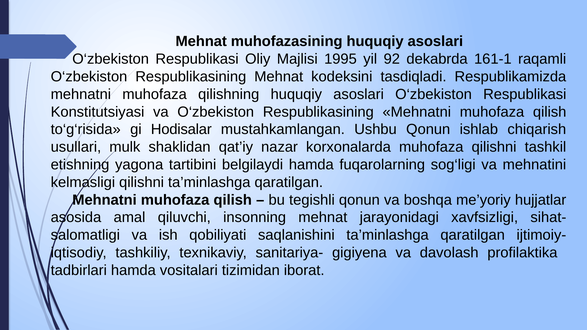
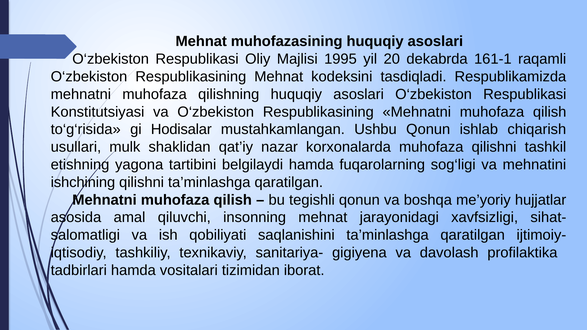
92: 92 -> 20 (392, 59)
kelmasligi: kelmasligi -> ishchining (83, 182)
